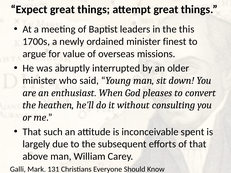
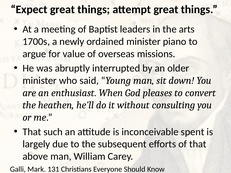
this: this -> arts (187, 29)
finest: finest -> piano (175, 42)
